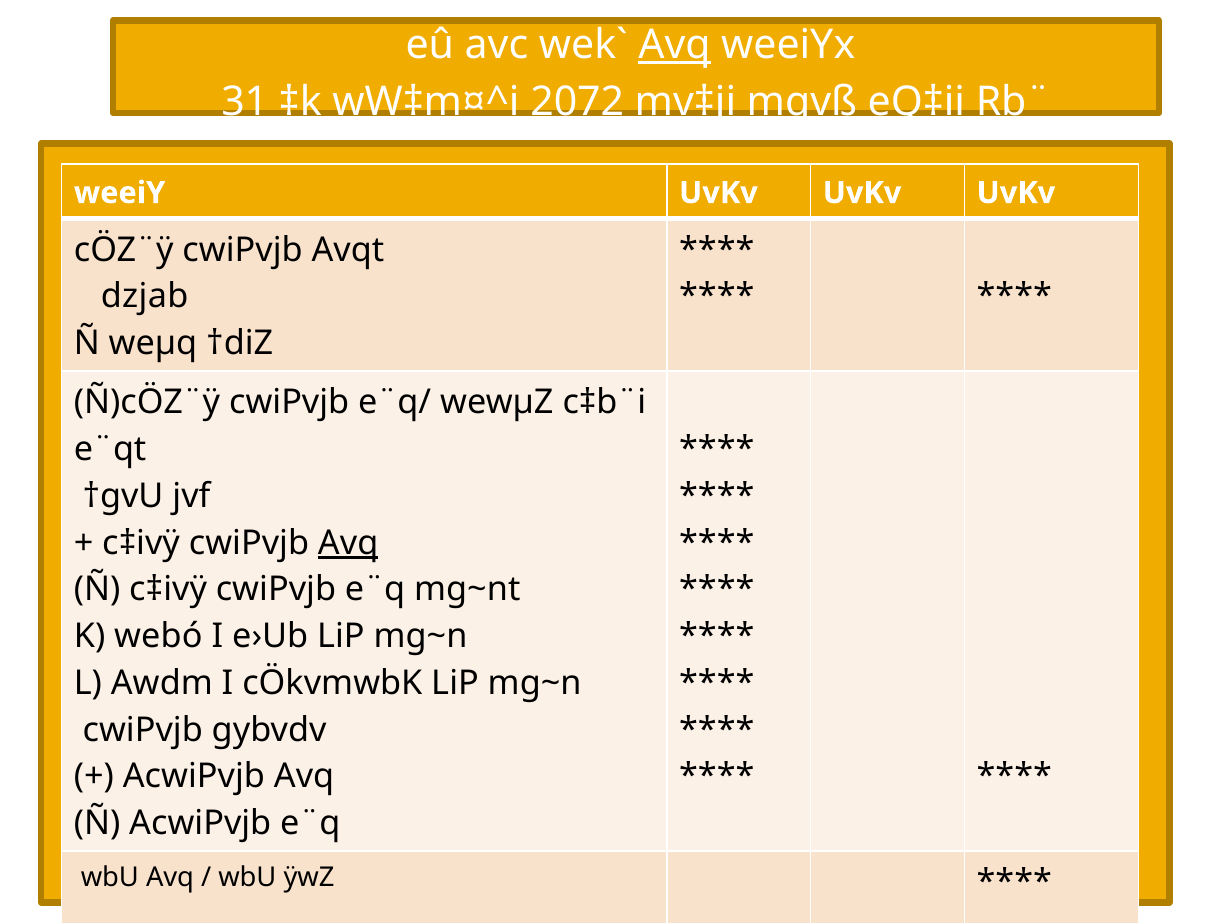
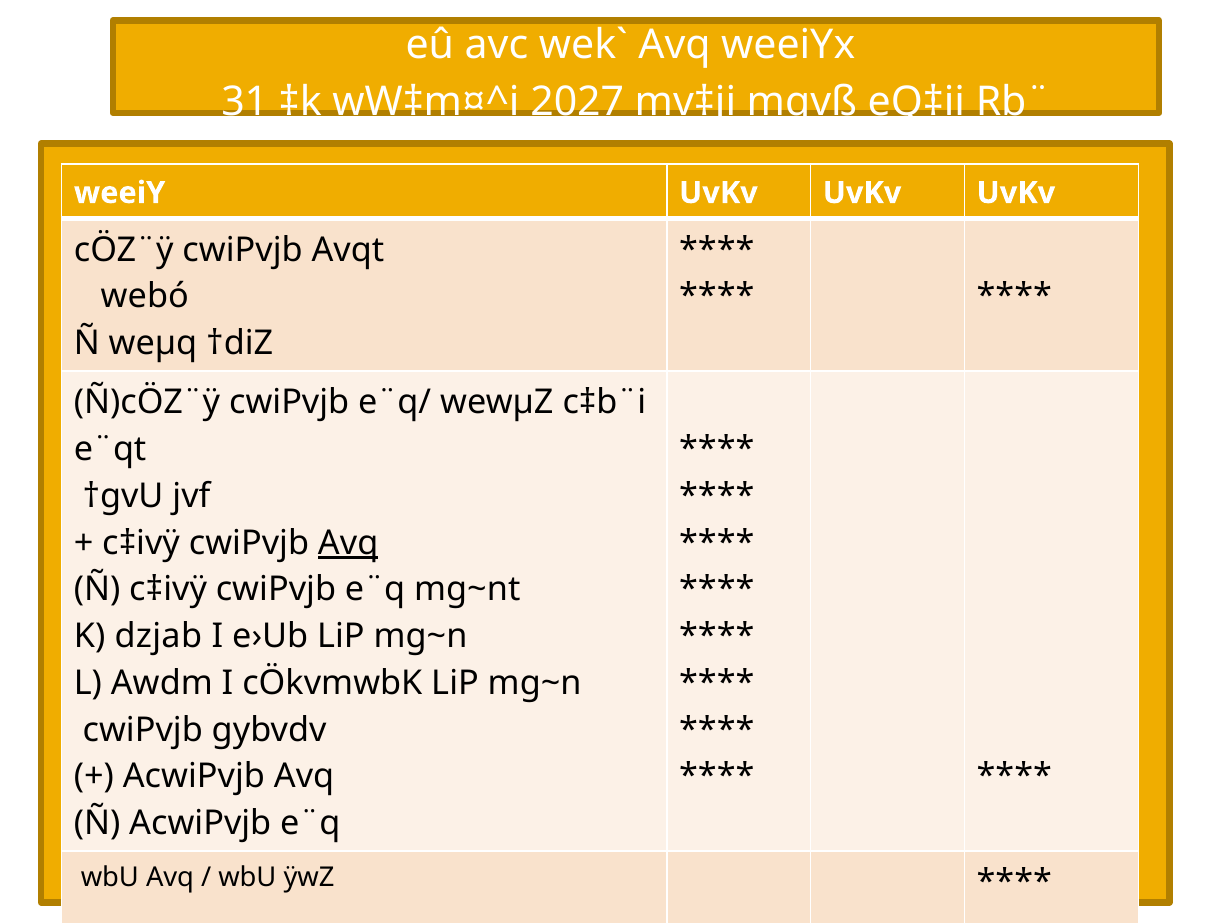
Avq underline: present -> none (674, 45)
2072: 2072 -> 2027 (577, 102)
dzjab: dzjab -> webó (145, 297)
webó: webó -> dzjab (158, 636)
